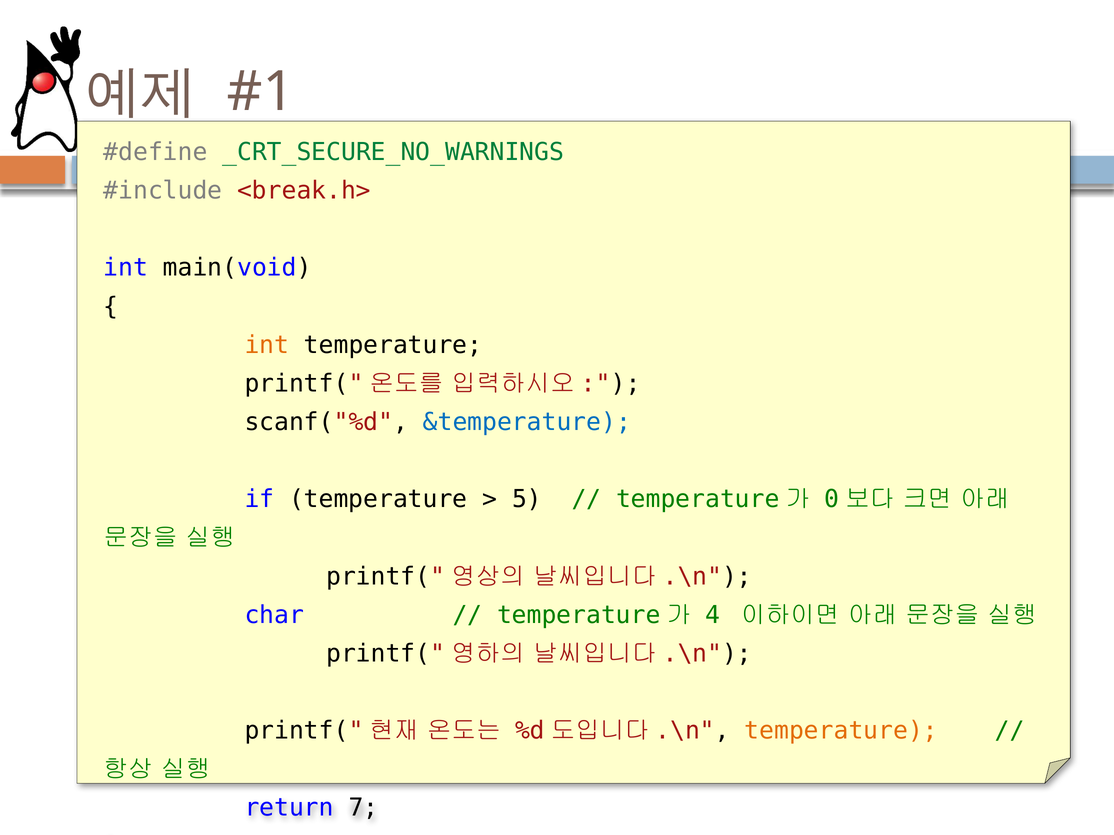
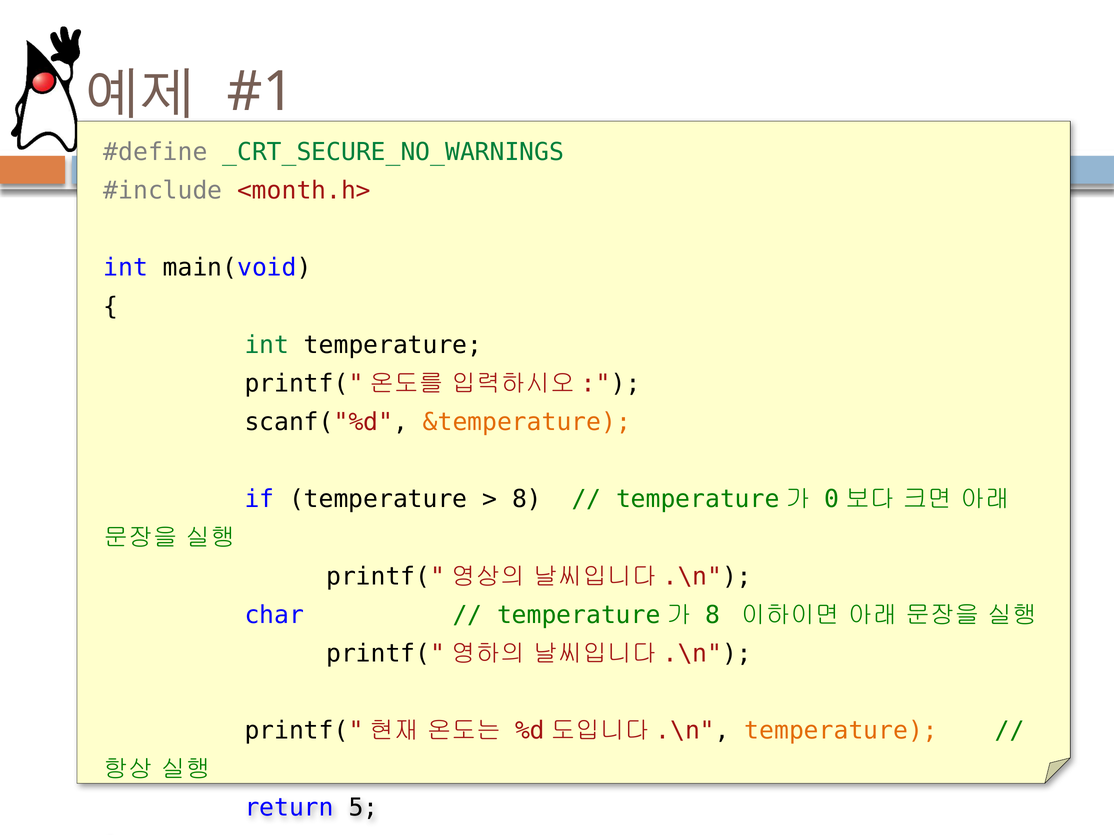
<break.h>: <break.h> -> <month.h> (304, 191)
int colour: orange -> green (267, 345)
&temperature colour: blue -> orange (527, 422)
5: 5 -> 8 (527, 500)
4: 4 -> 8 (713, 615)
7: 7 -> 5 (363, 808)
